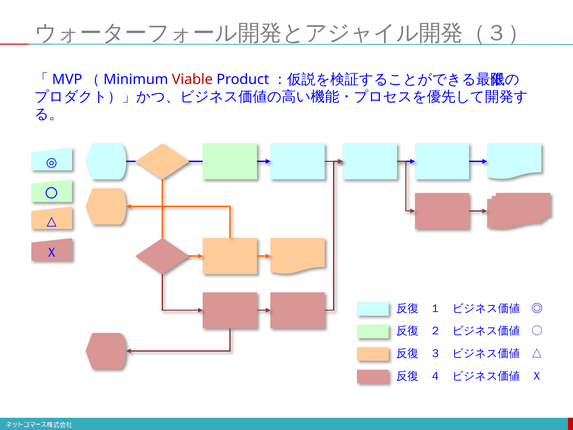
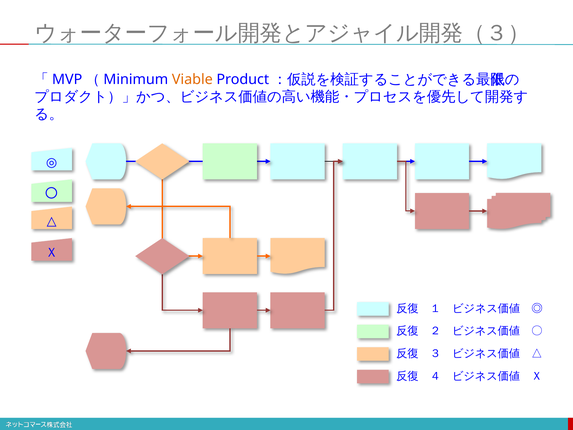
Viable colour: red -> orange (192, 80)
